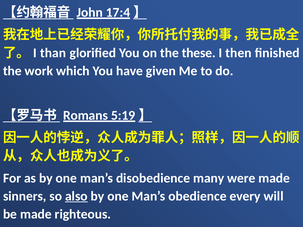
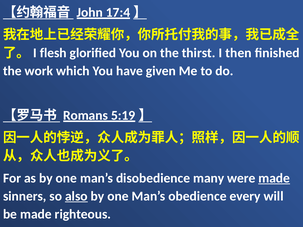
than: than -> flesh (53, 53)
these: these -> thirst (199, 53)
made underline: none -> present (274, 178)
